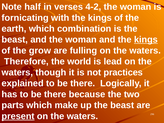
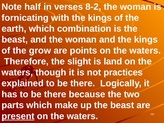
4-2: 4-2 -> 8-2 (93, 7)
kings underline: present -> none (146, 40)
fulling: fulling -> points (83, 51)
world: world -> slight (79, 61)
lead: lead -> land (113, 61)
